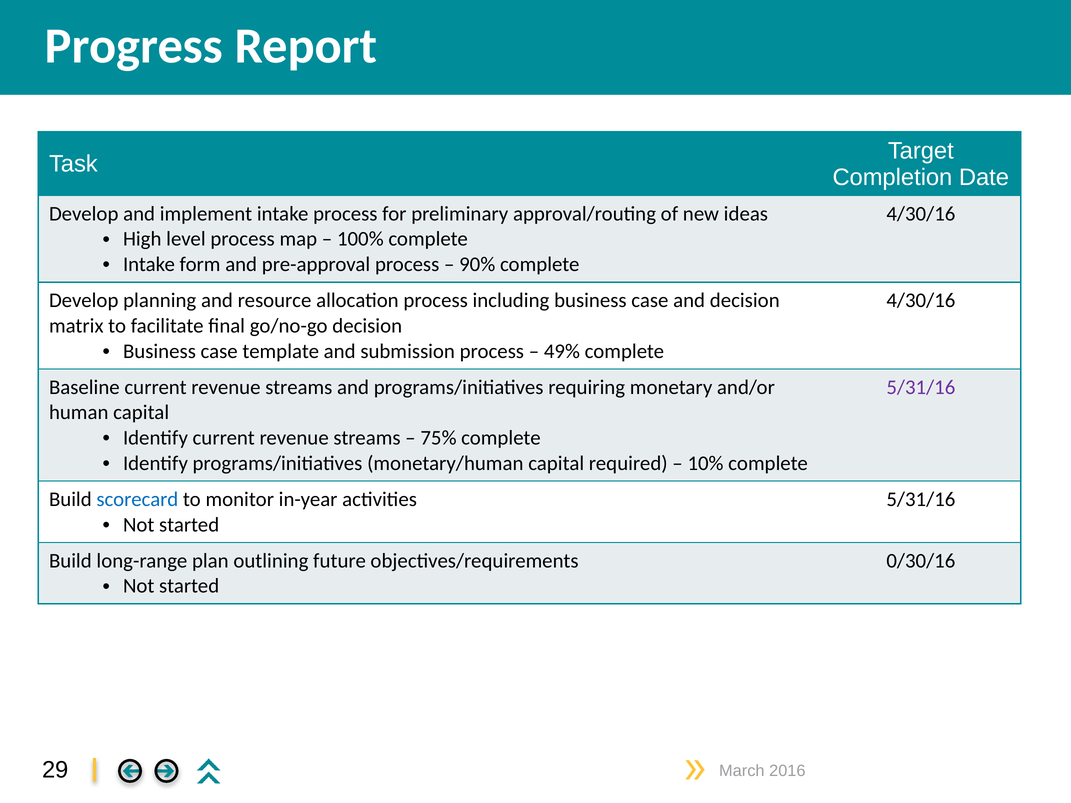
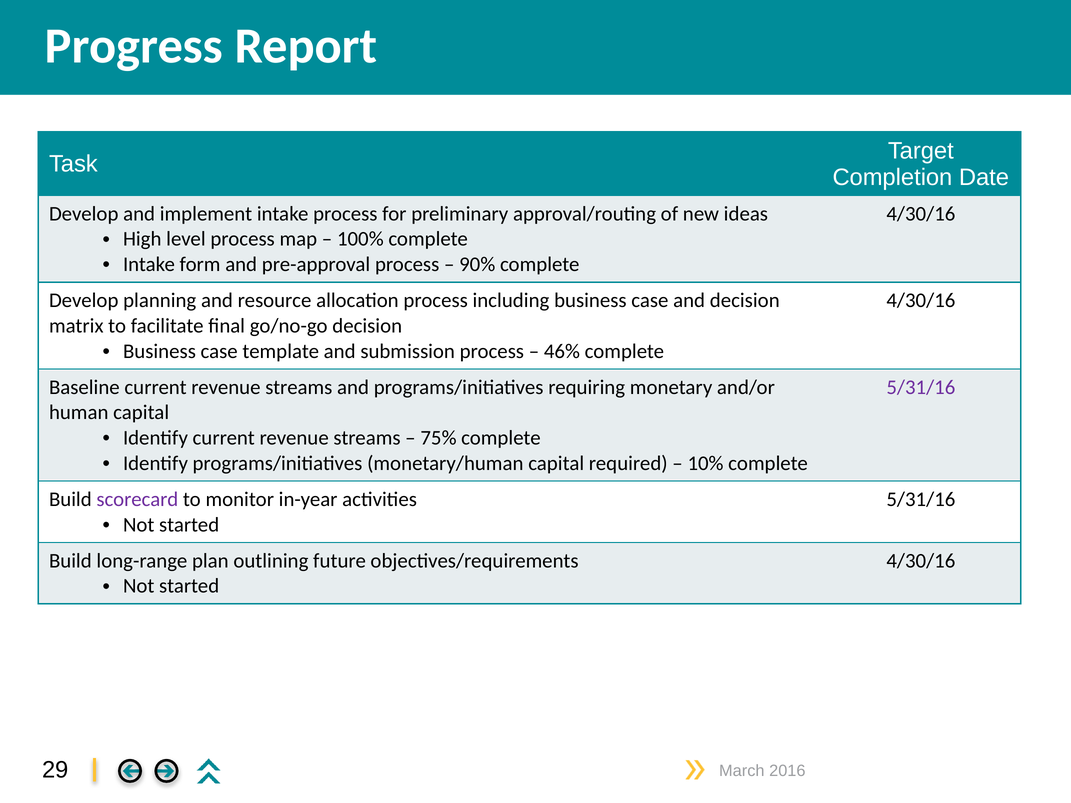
49%: 49% -> 46% (562, 351)
scorecard colour: blue -> purple (137, 499)
0/30/16: 0/30/16 -> 4/30/16 (921, 561)
